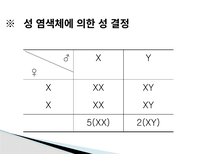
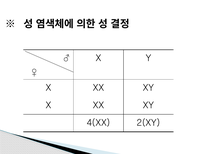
5(XX: 5(XX -> 4(XX (98, 123)
